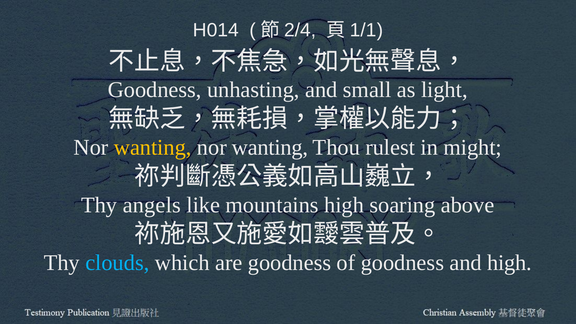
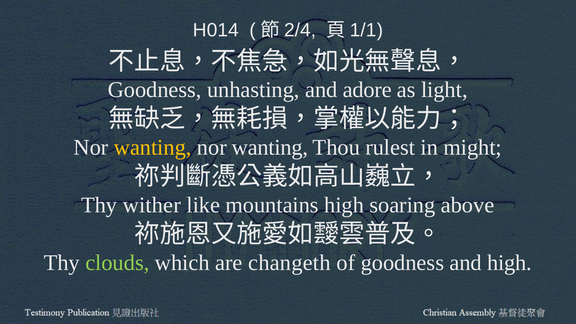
small: small -> adore (367, 90)
angels: angels -> wither (152, 205)
clouds colour: light blue -> light green (117, 263)
are goodness: goodness -> changeth (289, 263)
